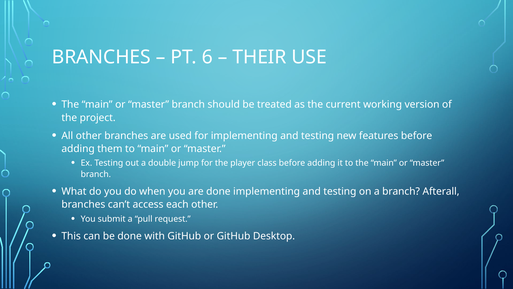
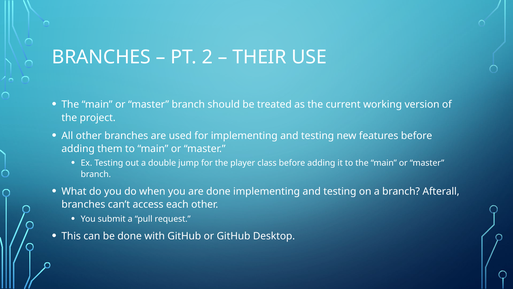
6: 6 -> 2 (207, 57)
